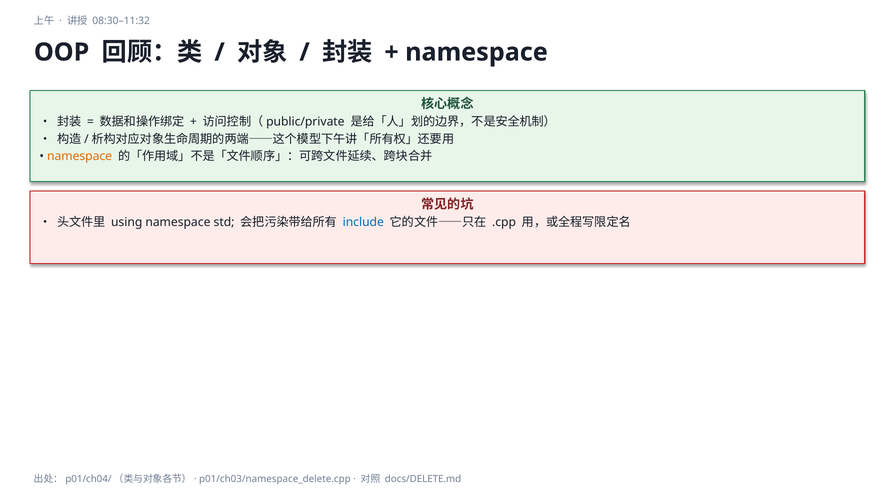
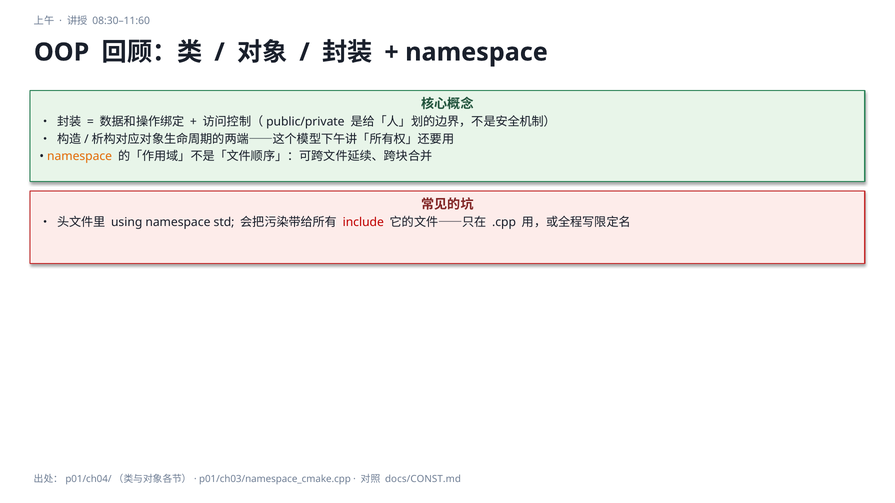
08:30–11:32: 08:30–11:32 -> 08:30–11:60 (121, 21)
include colour: blue -> red (363, 223)
p01/ch03/namespace_delete.cpp: p01/ch03/namespace_delete.cpp -> p01/ch03/namespace_cmake.cpp (275, 480)
docs/DELETE.md: docs/DELETE.md -> docs/CONST.md (423, 480)
